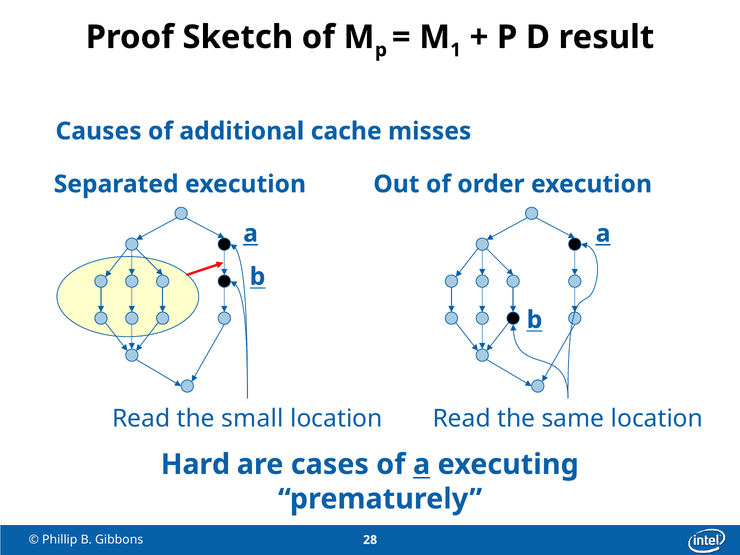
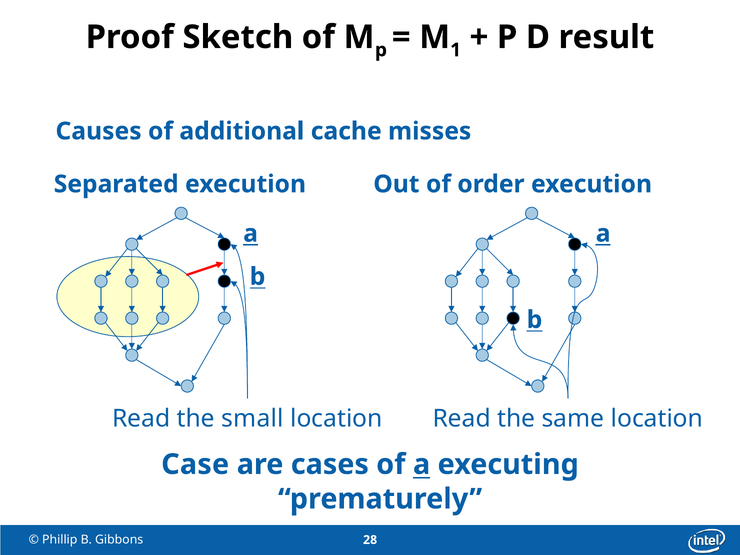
Hard: Hard -> Case (195, 464)
